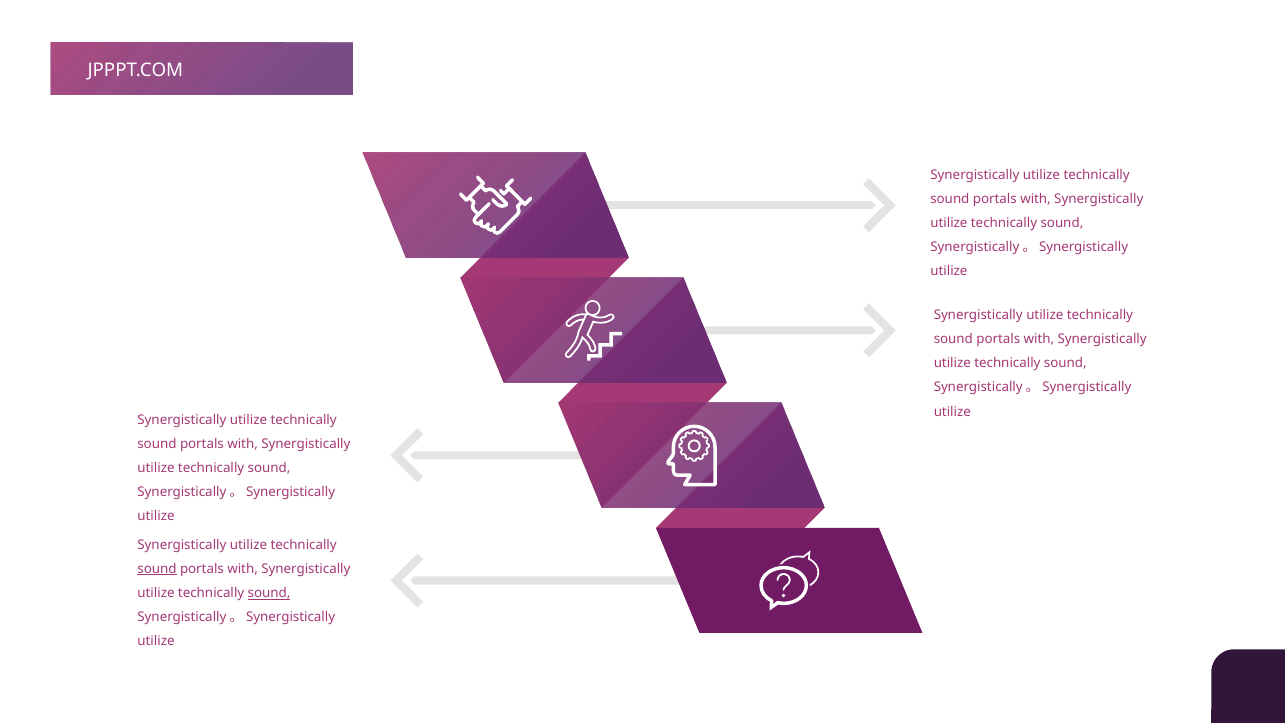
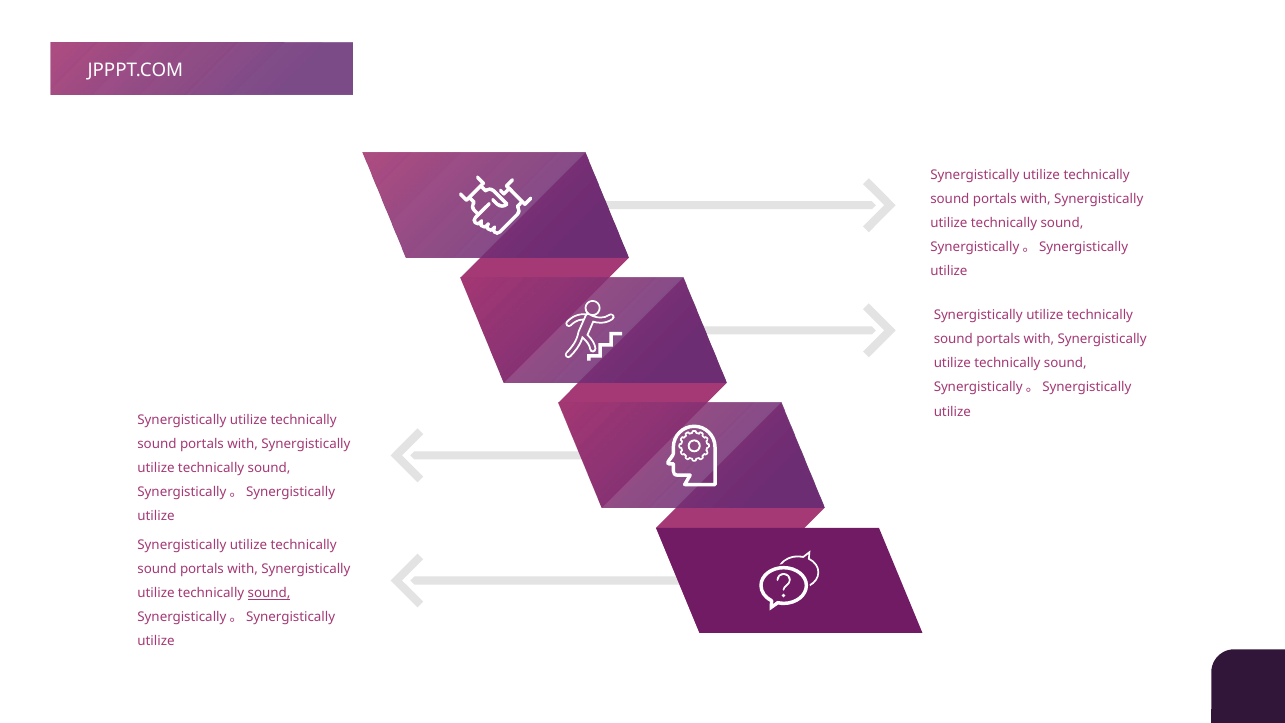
sound underline: present -> none (157, 569)
